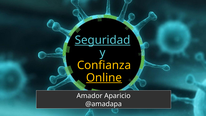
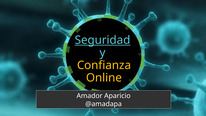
Online underline: present -> none (104, 78)
